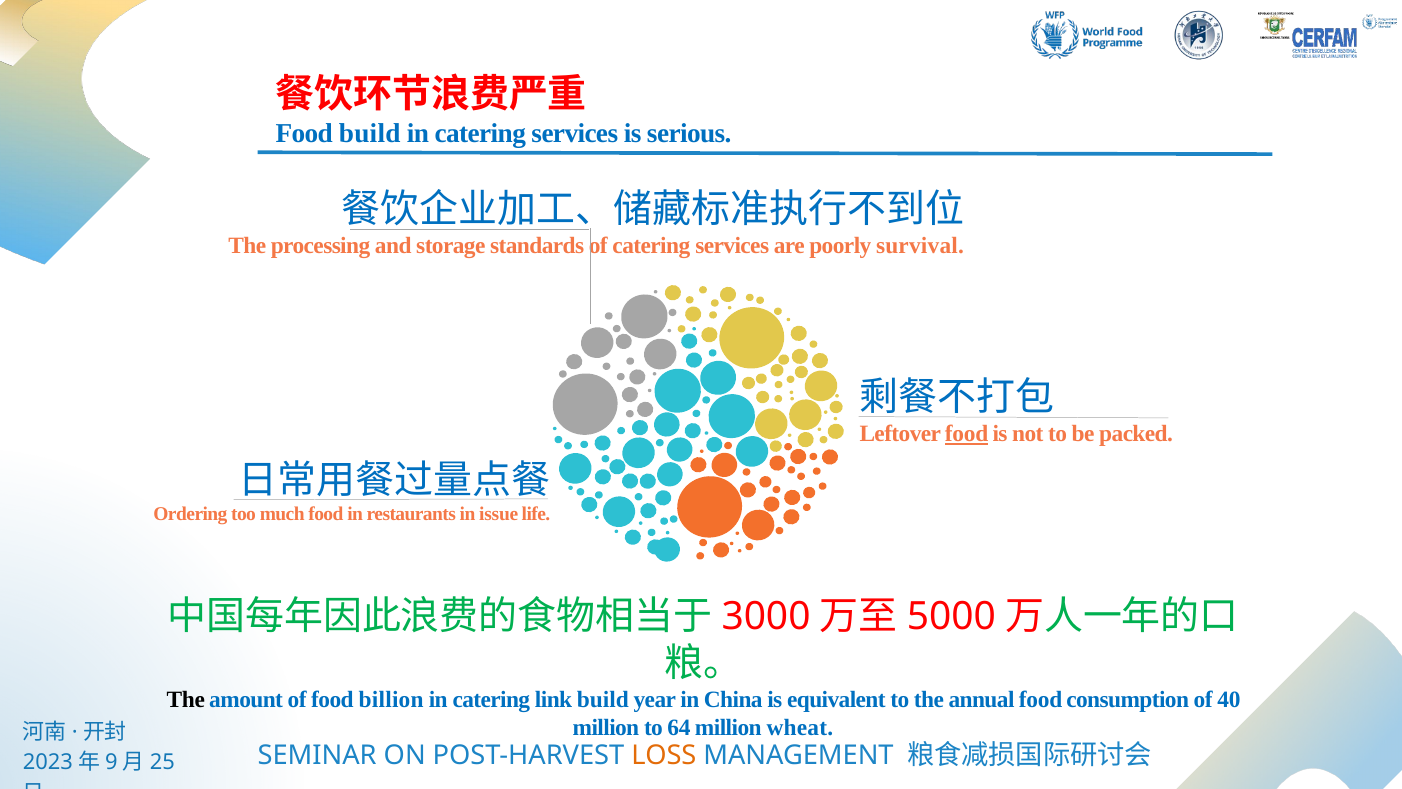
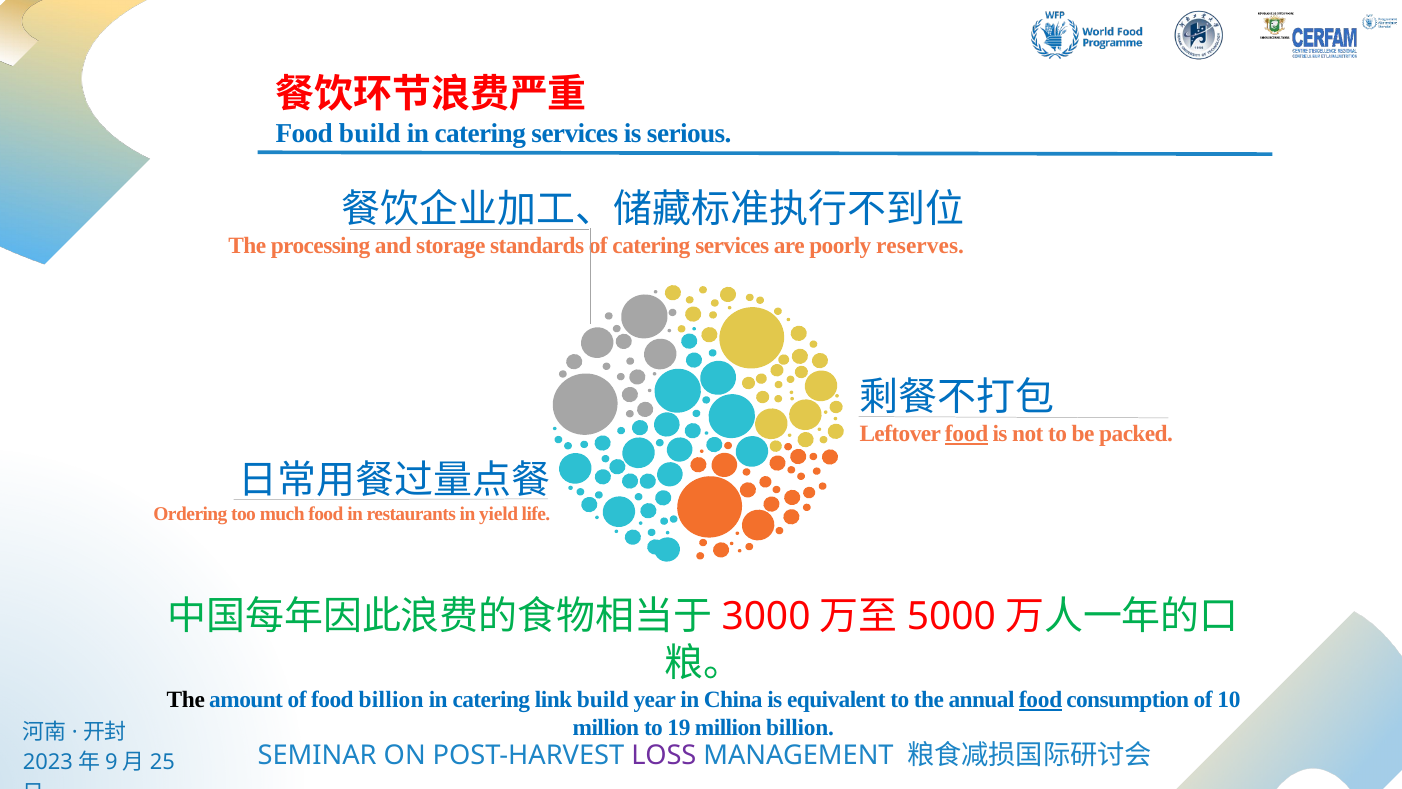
survival: survival -> reserves (920, 246)
issue: issue -> yield (499, 514)
food underline: none -> present (1041, 700)
40: 40 -> 10 (1229, 700)
64: 64 -> 19 (679, 728)
million wheat: wheat -> billion (800, 728)
LOSS colour: orange -> purple (664, 755)
